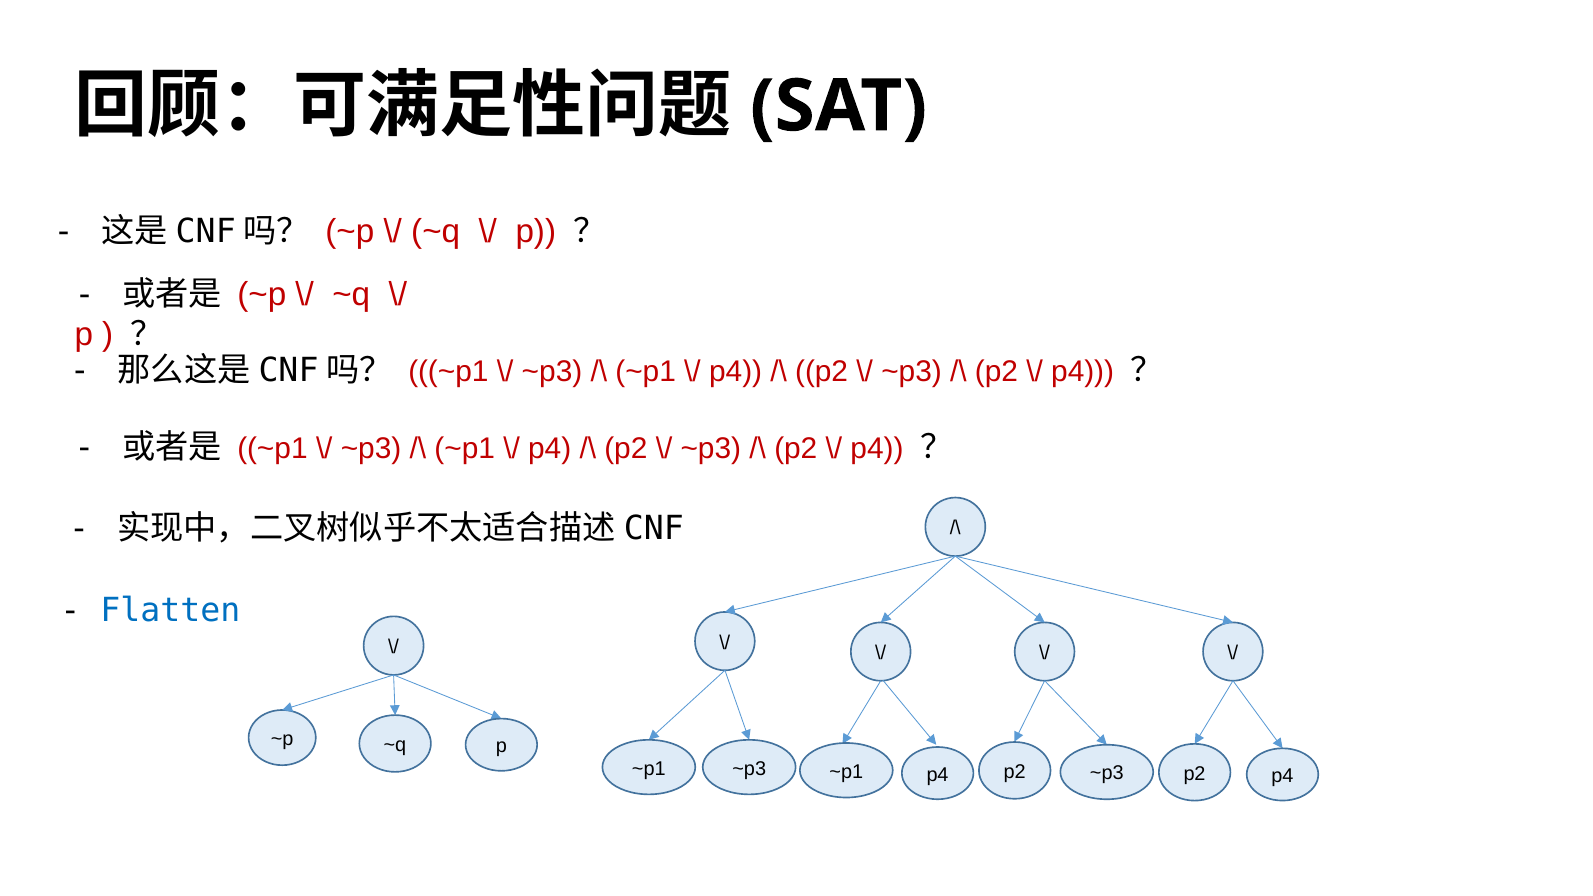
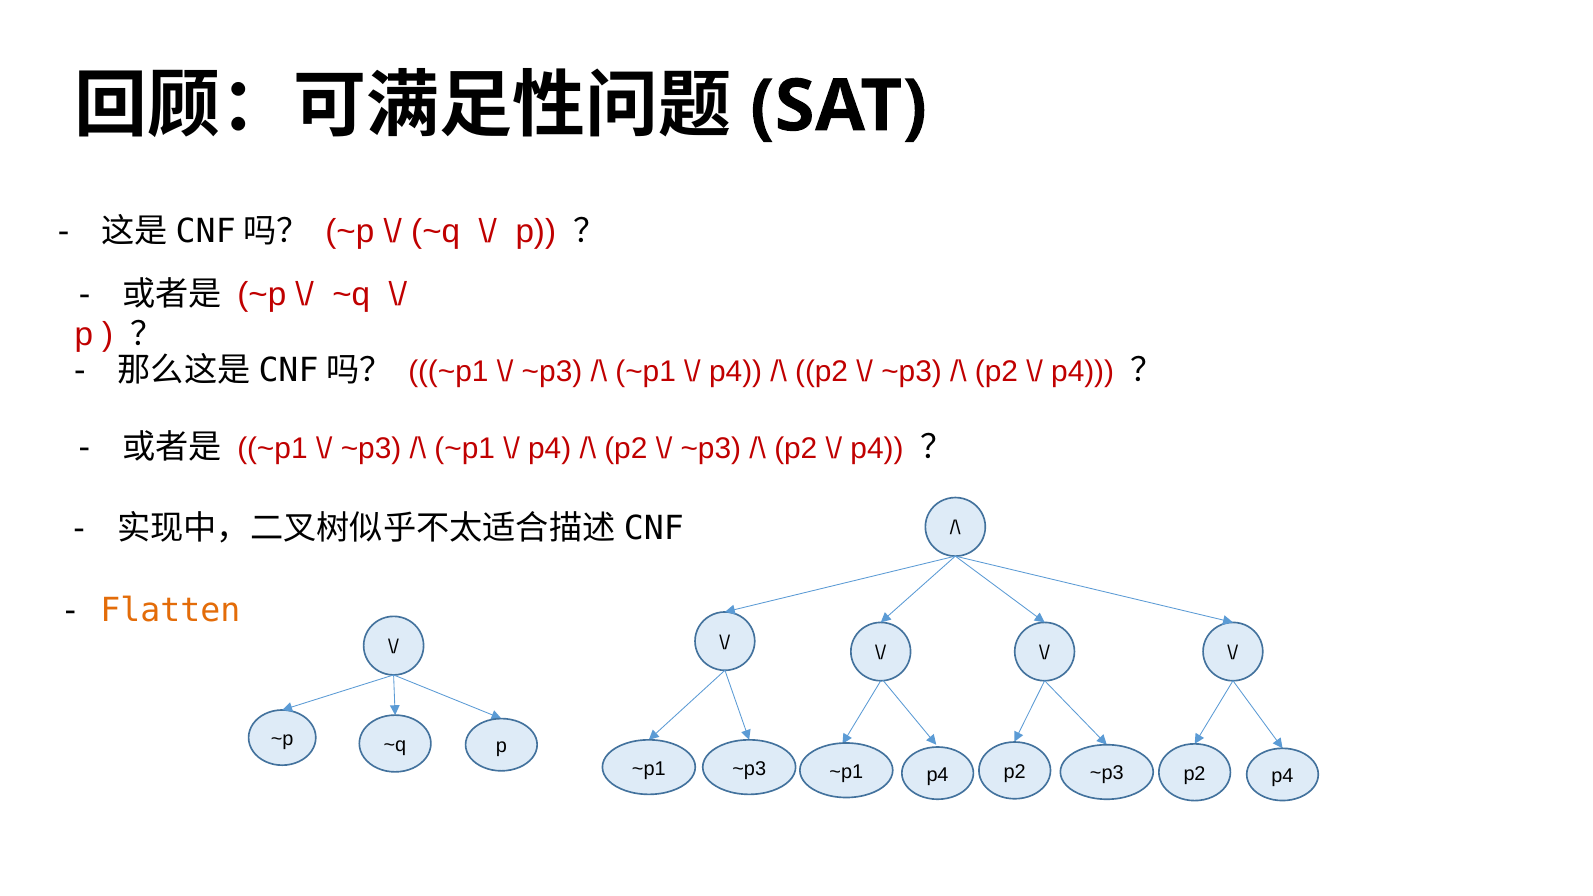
Flatten colour: blue -> orange (170, 611)
